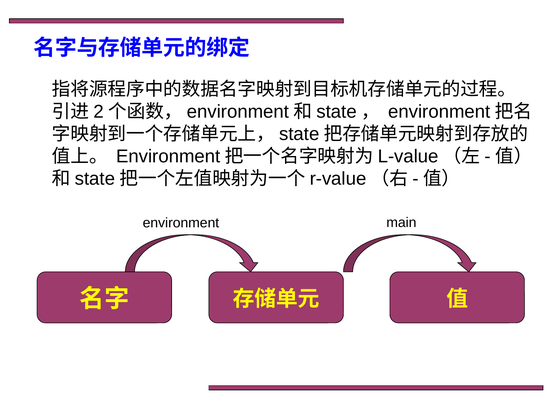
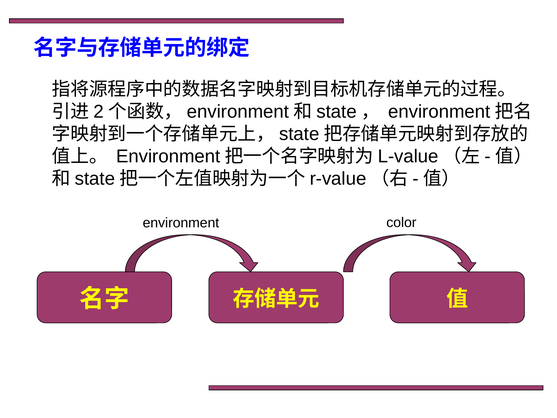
main: main -> color (401, 223)
